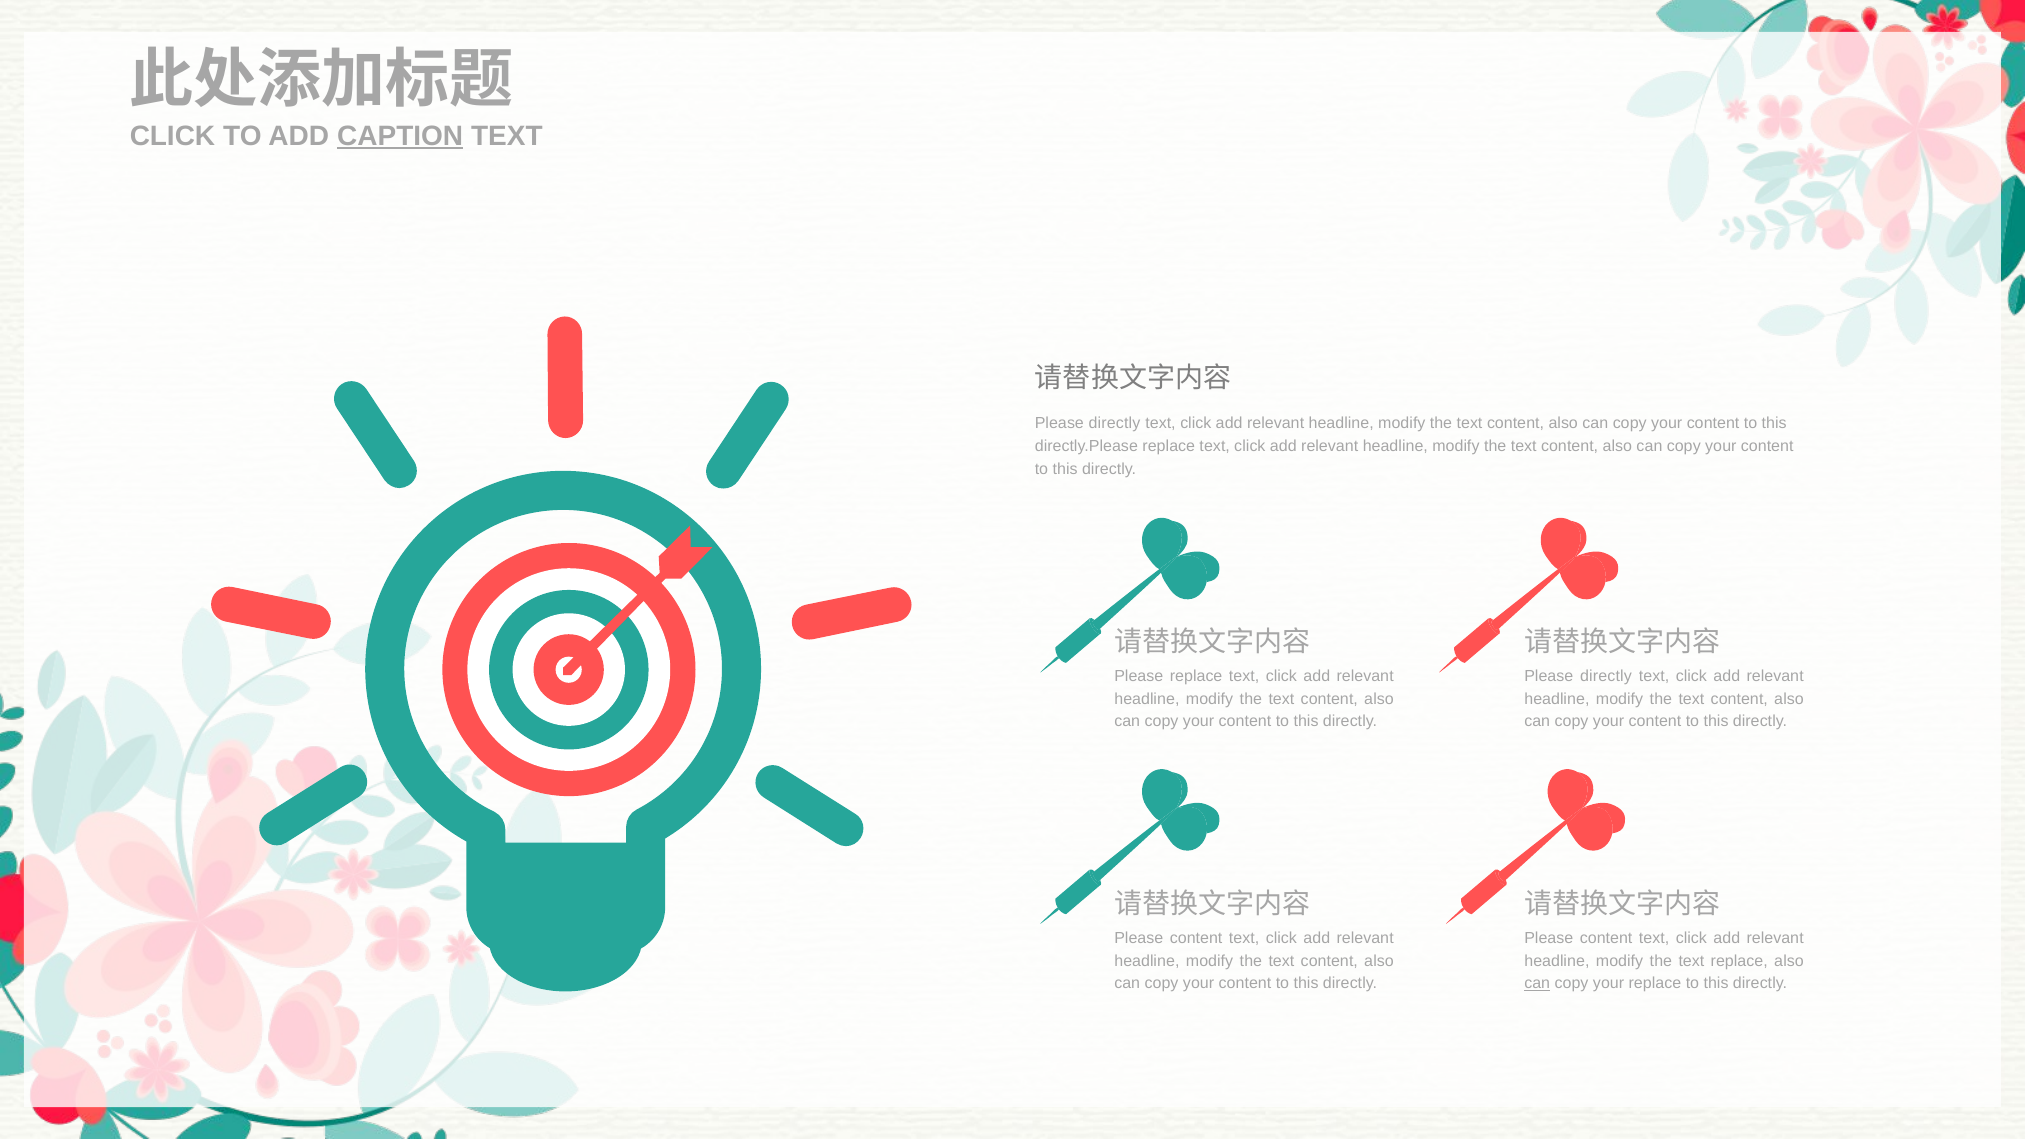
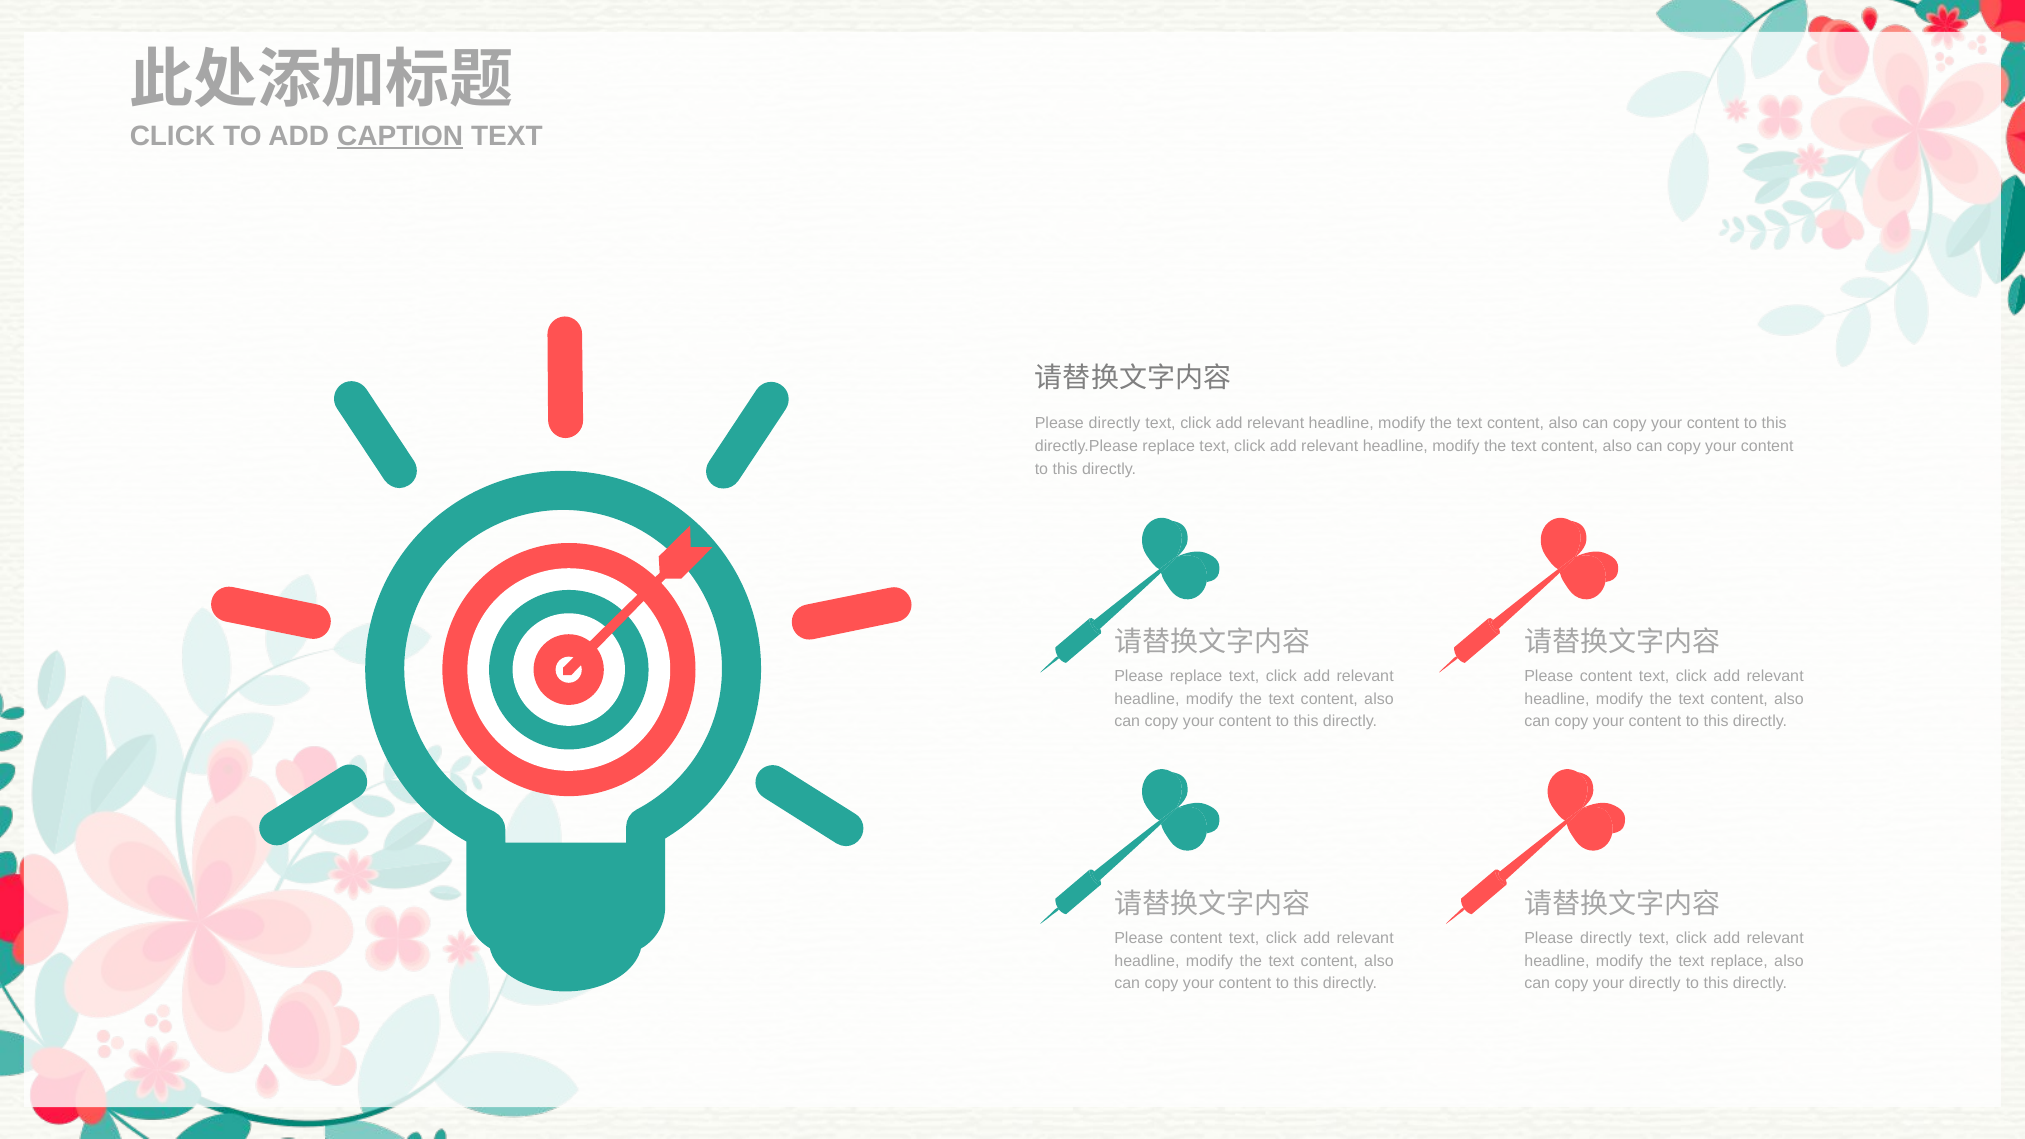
directly: directly -> content (1606, 676)
content: content -> directly (1606, 938)
can underline: present -> none (1537, 984)
your replace: replace -> directly (1655, 984)
